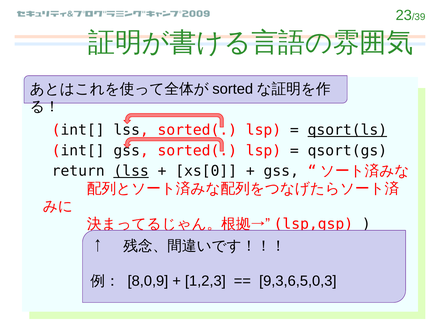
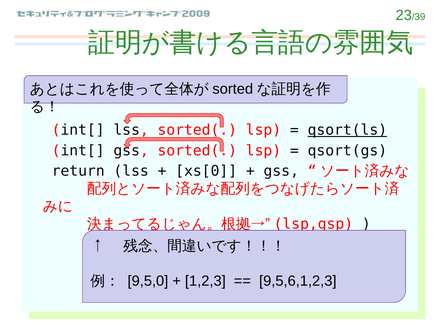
lss underline: present -> none (131, 171)
8,0,9: 8,0,9 -> 9,5,0 (148, 281)
9,3,6,5,0,3: 9,3,6,5,0,3 -> 9,5,6,1,2,3 (298, 281)
